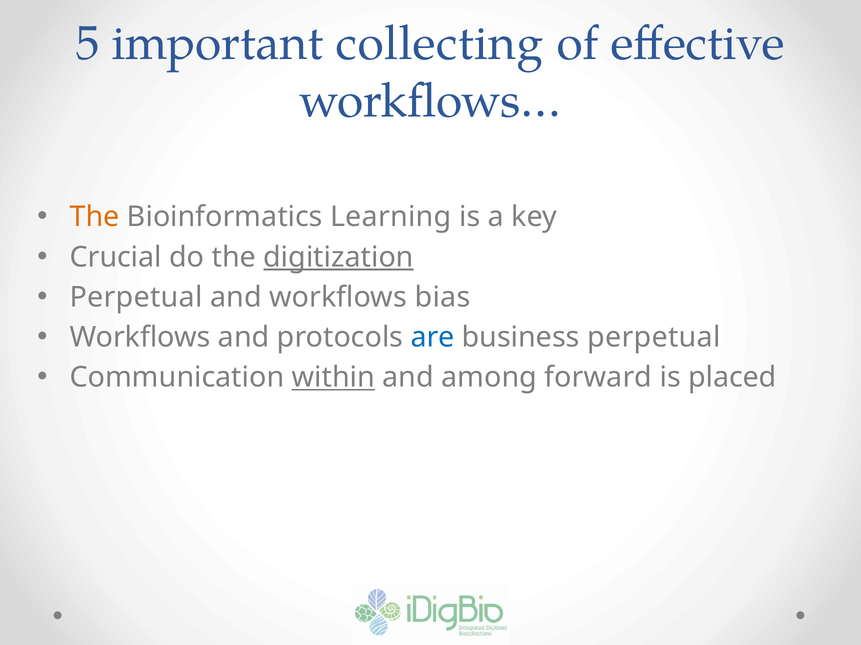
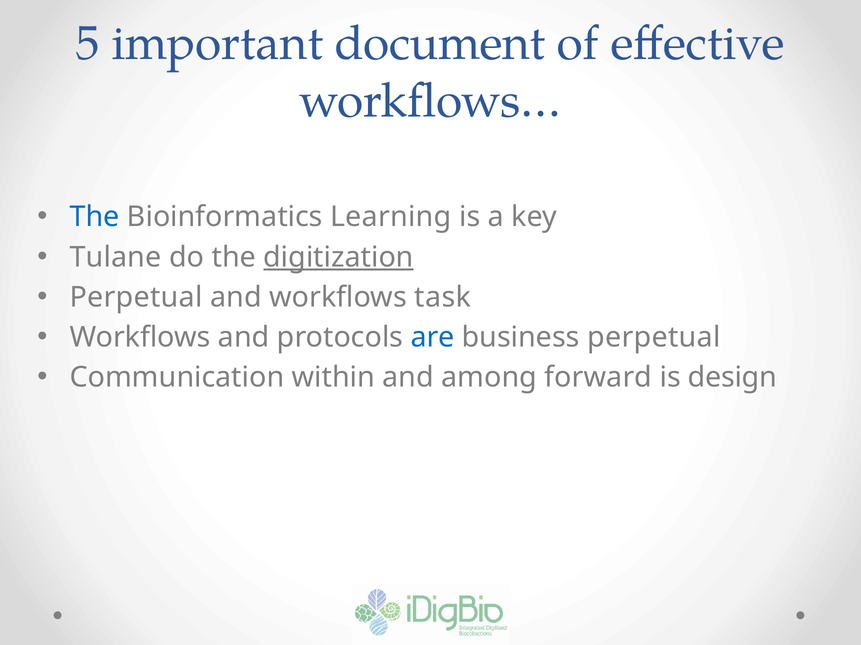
collecting: collecting -> document (440, 44)
The colour: orange -> blue (95, 217)
Crucial: Crucial -> Tulane (116, 257)
bias: bias -> task (443, 298)
within underline: present -> none (333, 378)
placed: placed -> design (732, 378)
